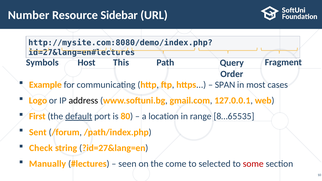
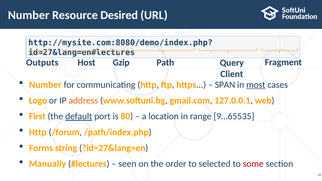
Sidebar: Sidebar -> Desired (119, 15)
Symbols: Symbols -> Outputs (42, 63)
This: This -> Gzip (121, 63)
Order: Order -> Client (232, 74)
Example: Example -> Number (45, 85)
most underline: none -> present (256, 85)
address colour: black -> orange (83, 101)
8…65535: 8…65535 -> 9…65535 (234, 116)
Sent: Sent -> Http (38, 132)
Check: Check -> Forms (41, 148)
come: come -> order (176, 164)
